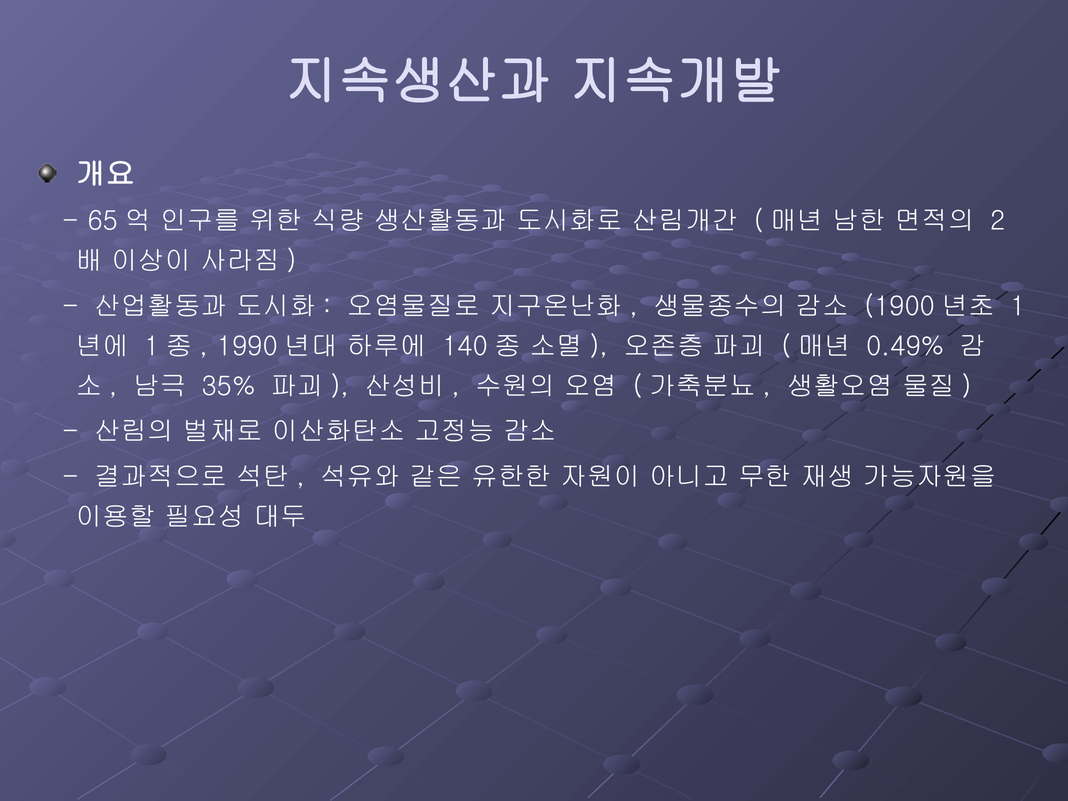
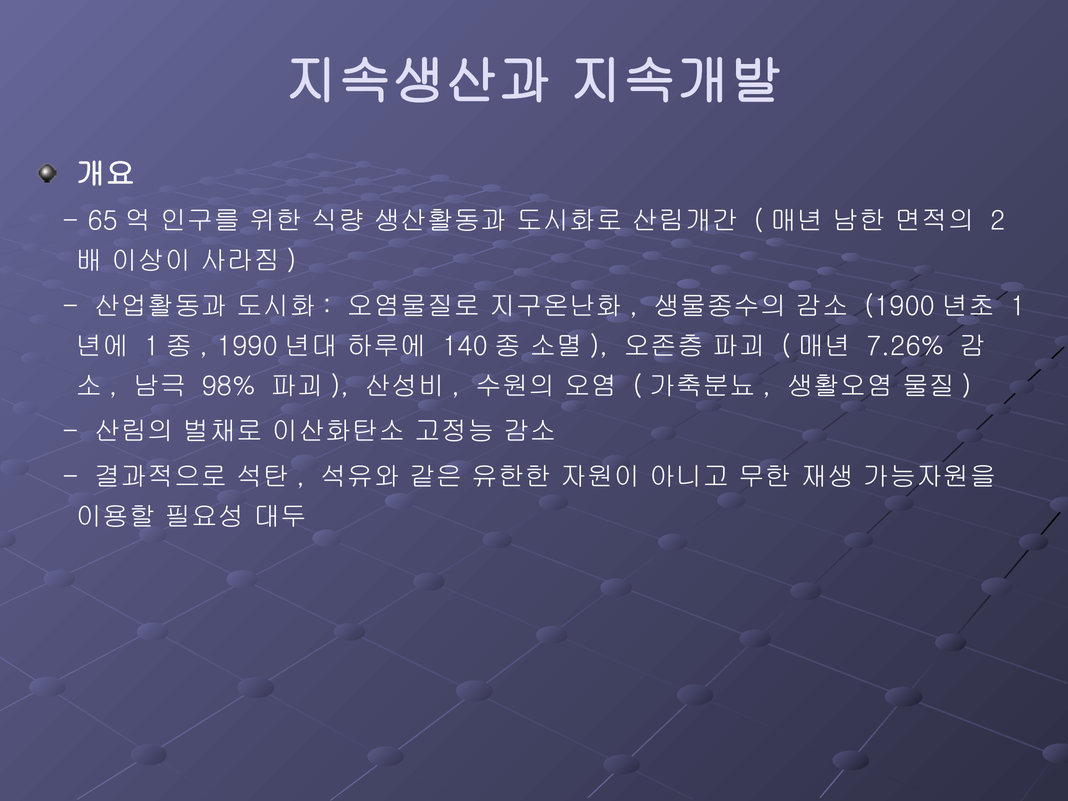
0.49%: 0.49% -> 7.26% (905, 346)
35%: 35% -> 98% (229, 386)
